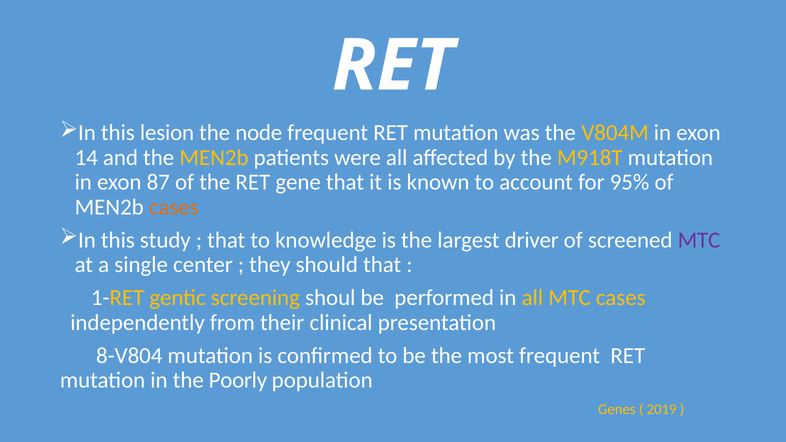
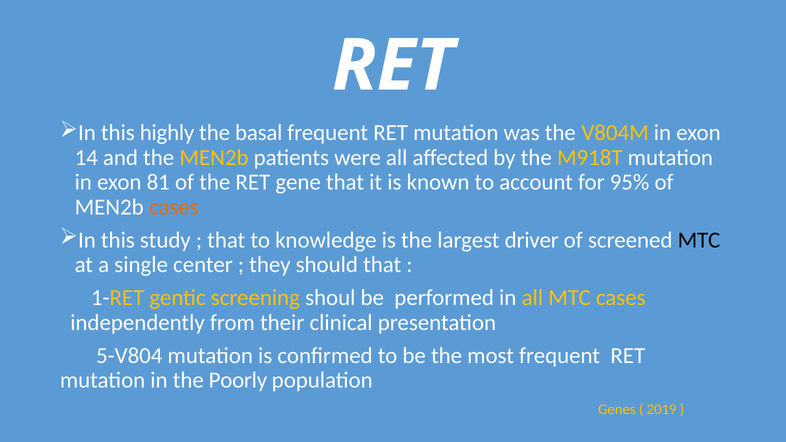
lesion: lesion -> highly (167, 133)
node: node -> basal (259, 133)
87: 87 -> 81 (158, 182)
MTC colour: purple -> black (699, 240)
8-V804: 8-V804 -> 5-V804 (129, 356)
